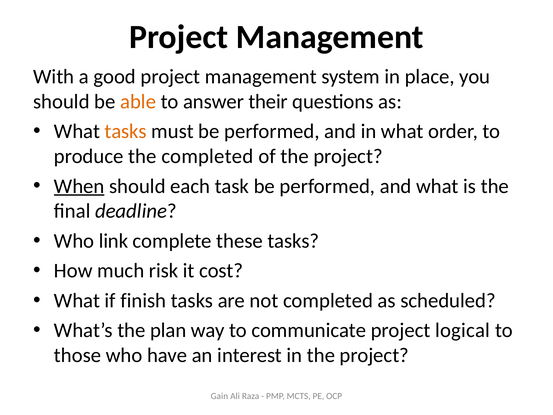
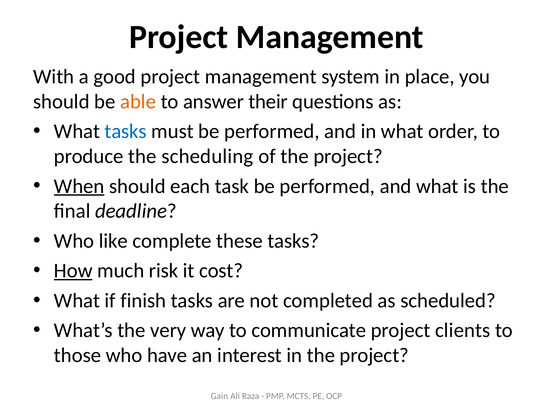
tasks colour: orange -> blue (126, 131)
the completed: completed -> scheduling (207, 156)
link: link -> like (113, 241)
How underline: none -> present (73, 271)
plan: plan -> very (168, 330)
logical: logical -> clients (463, 330)
